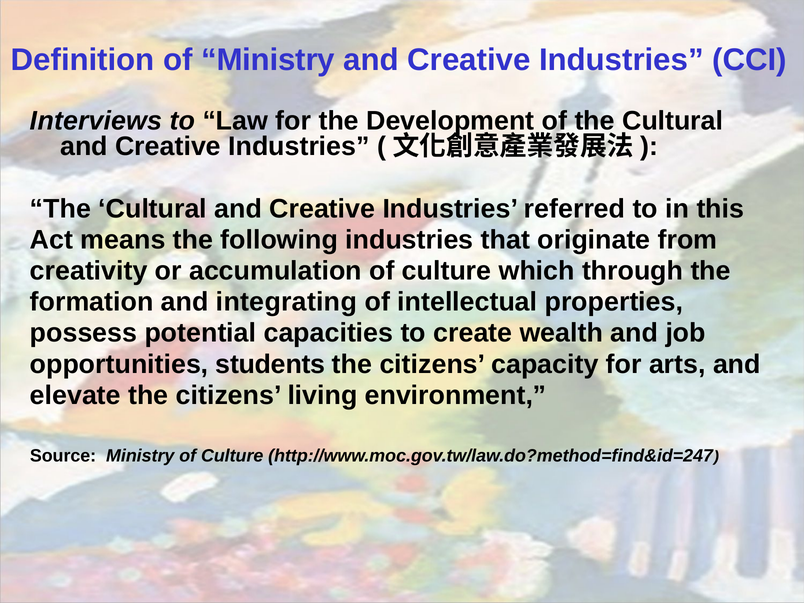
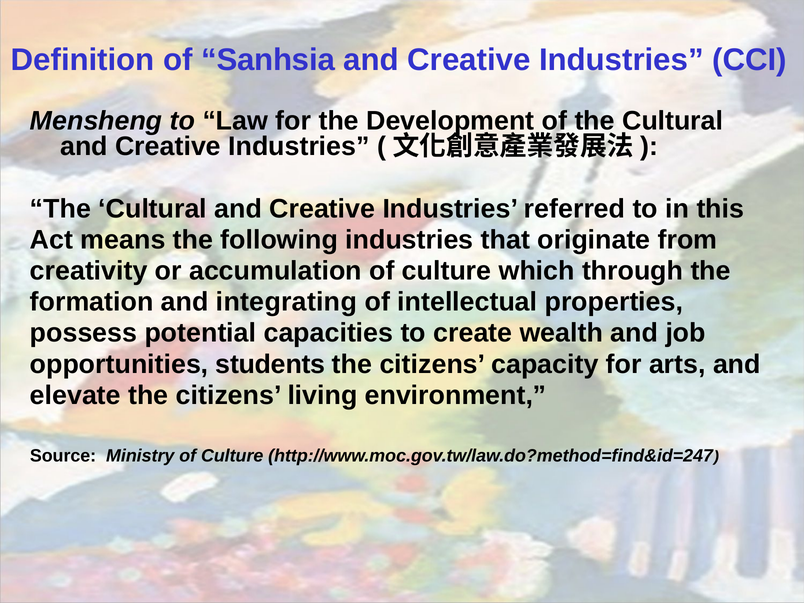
of Ministry: Ministry -> Sanhsia (268, 60)
Interviews: Interviews -> Mensheng (96, 121)
